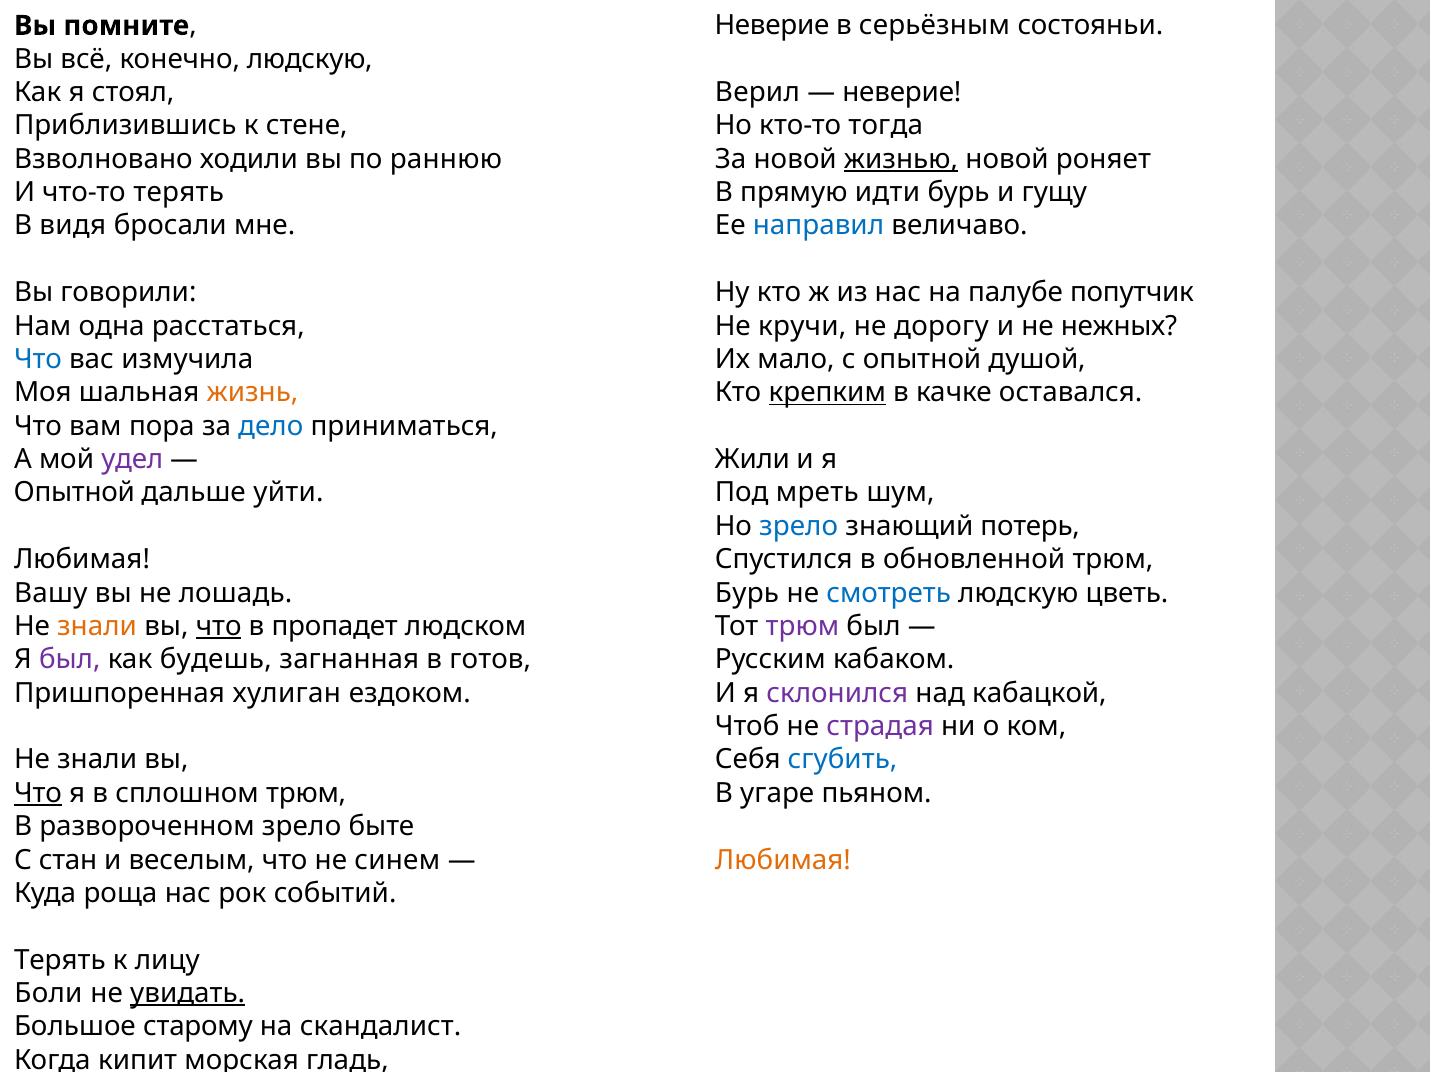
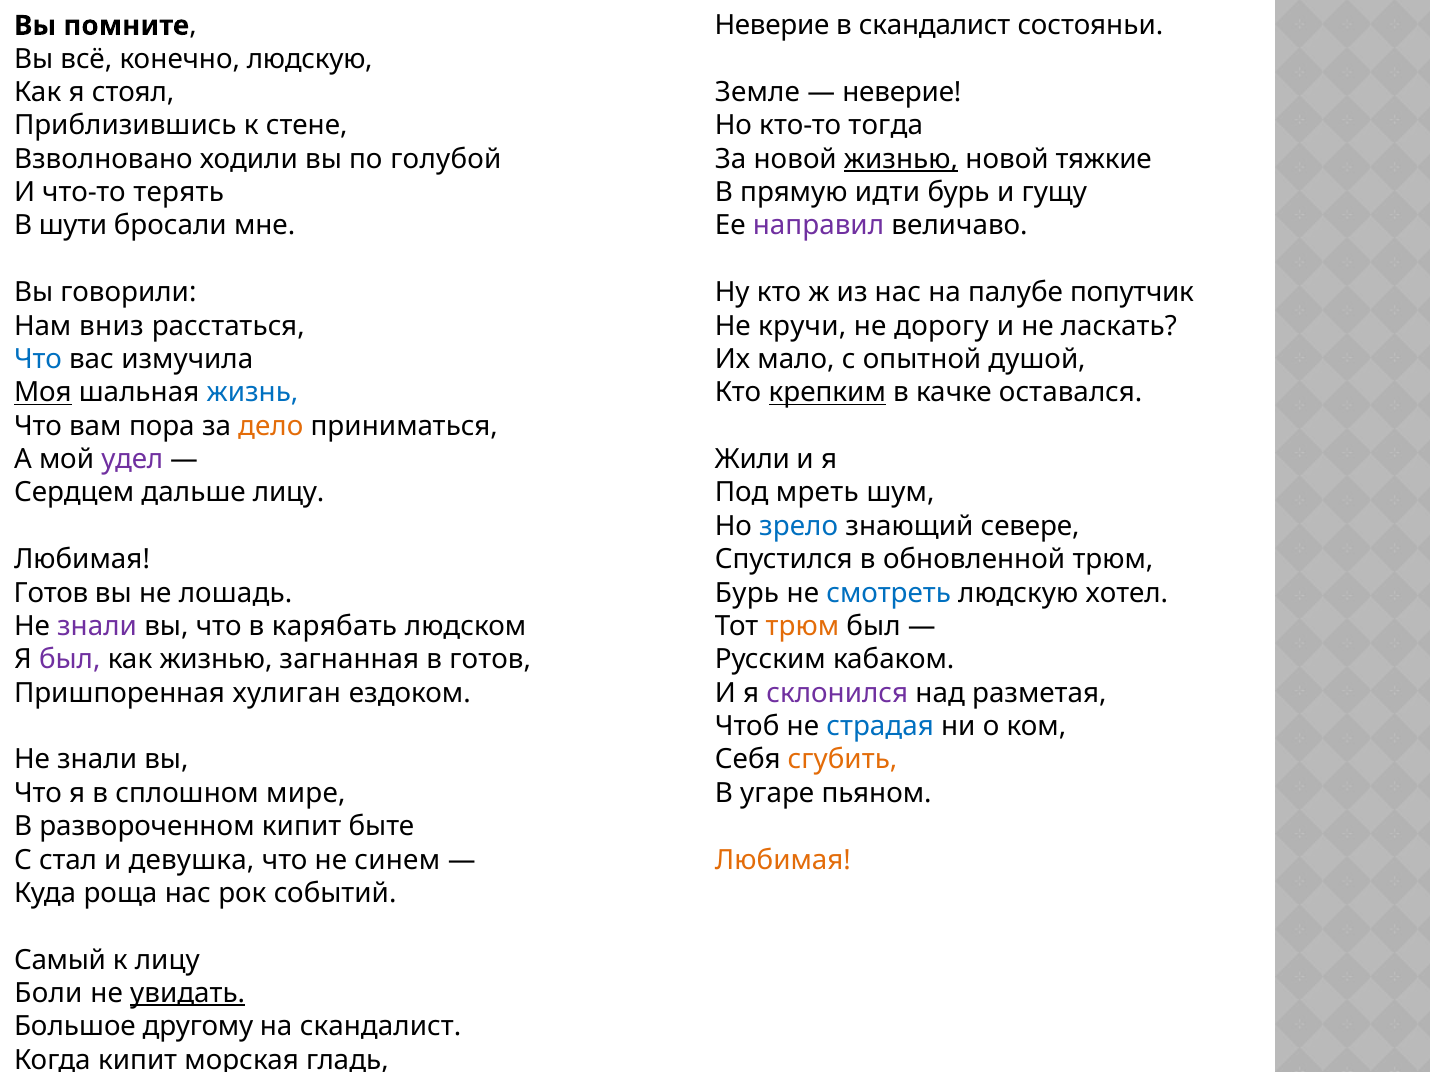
в серьёзным: серьёзным -> скандалист (935, 26)
Верил: Верил -> Земле (757, 92)
раннюю: раннюю -> голубой (446, 159)
роняет: роняет -> тяжкие (1104, 159)
видя: видя -> шути (73, 226)
направил colour: blue -> purple (818, 226)
одна: одна -> вниз (111, 326)
нежных: нежных -> ласкать (1119, 326)
Моя underline: none -> present (43, 393)
жизнь colour: orange -> blue (253, 393)
дело colour: blue -> orange (271, 426)
Опытной: Опытной -> Сердцем (74, 493)
дальше уйти: уйти -> лицу (289, 493)
потерь: потерь -> севере (1030, 526)
Вашу: Вашу -> Готов (51, 593)
цветь: цветь -> хотел (1127, 593)
знали colour: orange -> purple (97, 627)
что underline: present -> none (219, 627)
пропадет: пропадет -> карябать (335, 627)
трюм colour: purple -> orange (802, 627)
как будешь: будешь -> жизнью (216, 660)
кабацкой: кабацкой -> разметая (1039, 693)
страдая colour: purple -> blue (880, 727)
сгубить colour: blue -> orange (843, 760)
Что underline: present -> none (38, 793)
сплошном трюм: трюм -> мире (306, 793)
развороченном зрело: зрело -> кипит (302, 827)
стан: стан -> стал (68, 860)
веселым: веселым -> девушка (191, 860)
Терять: Терять -> Самый (60, 960)
старому: старому -> другому (198, 1027)
